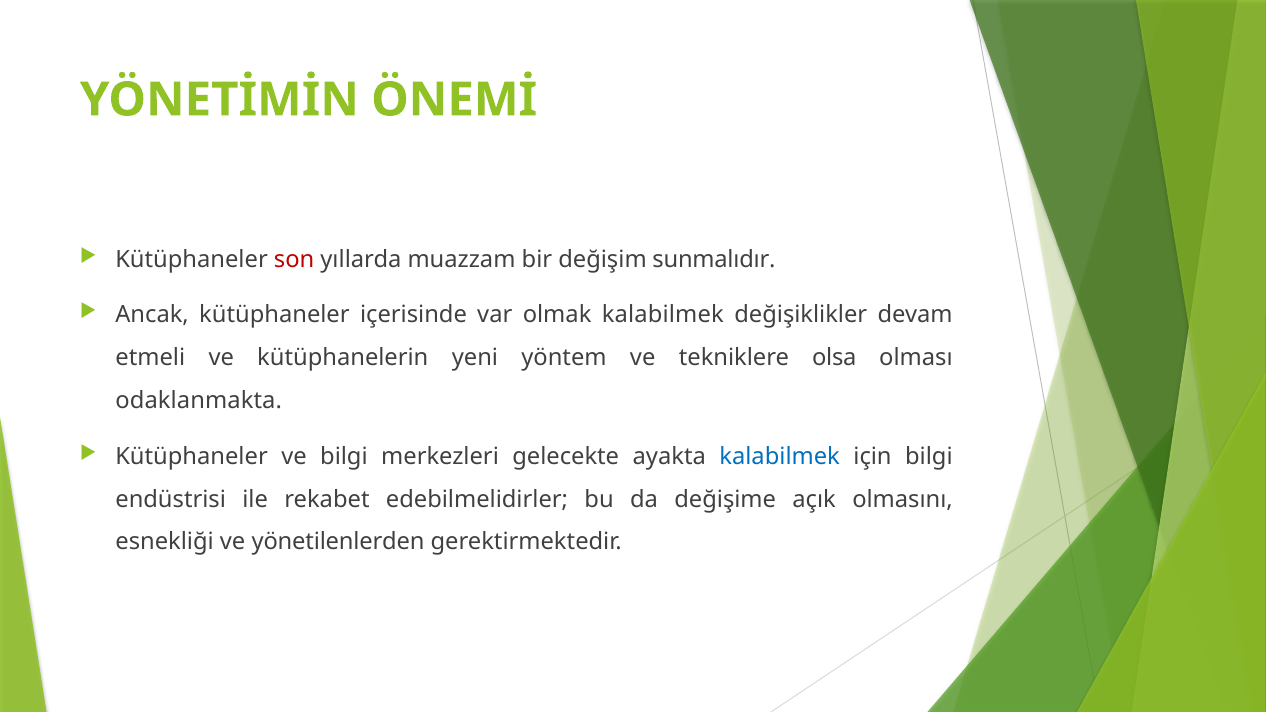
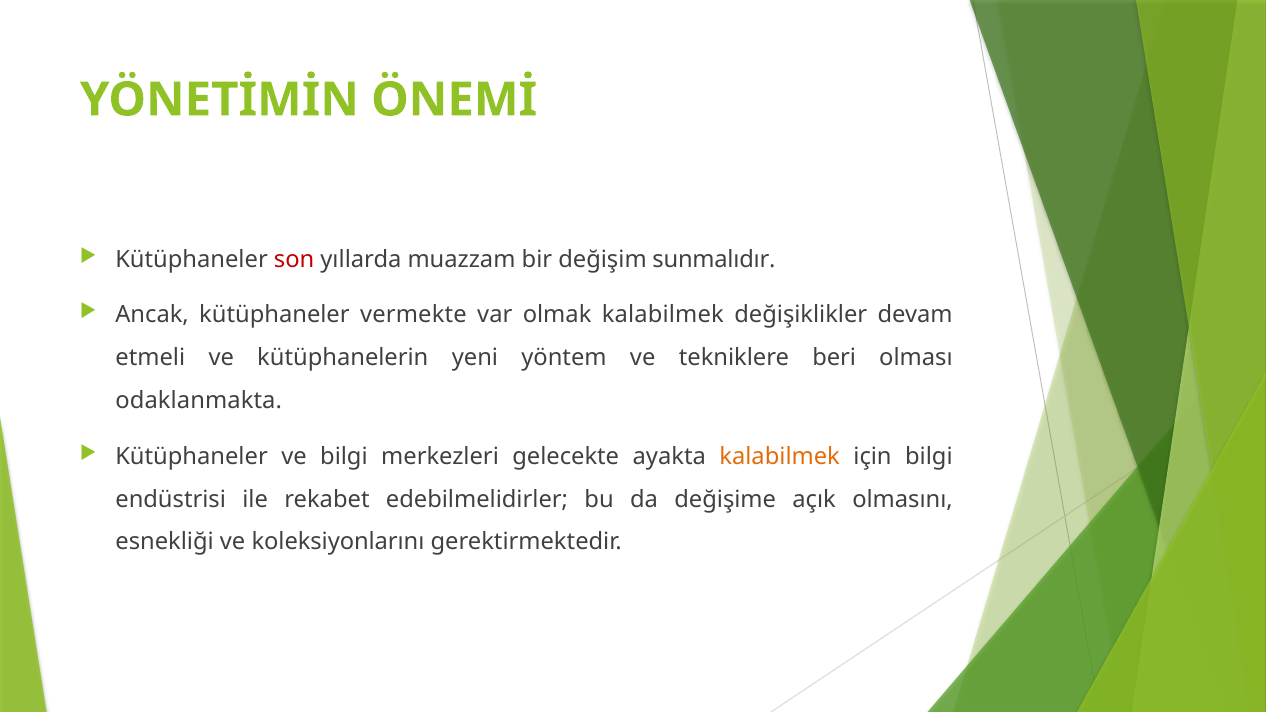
içerisinde: içerisinde -> vermekte (413, 315)
olsa: olsa -> beri (834, 358)
kalabilmek colour: blue -> orange (780, 457)
yönetilenlerden: yönetilenlerden -> koleksiyonlarını (338, 542)
